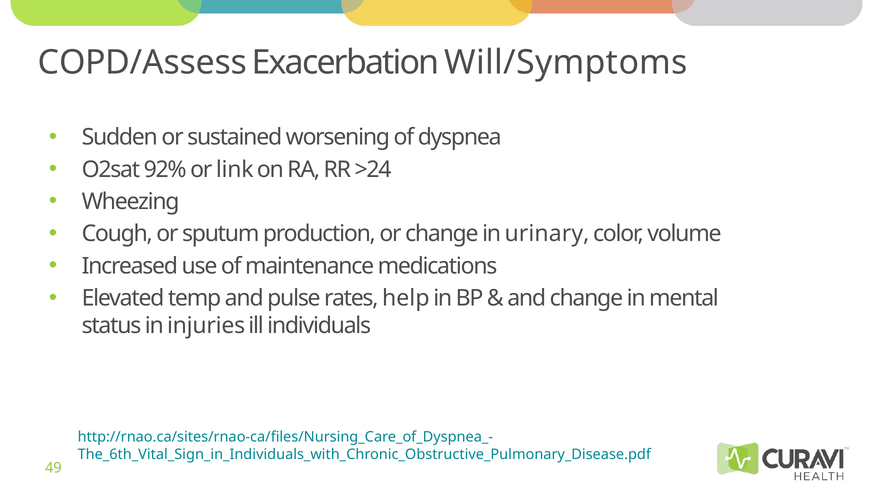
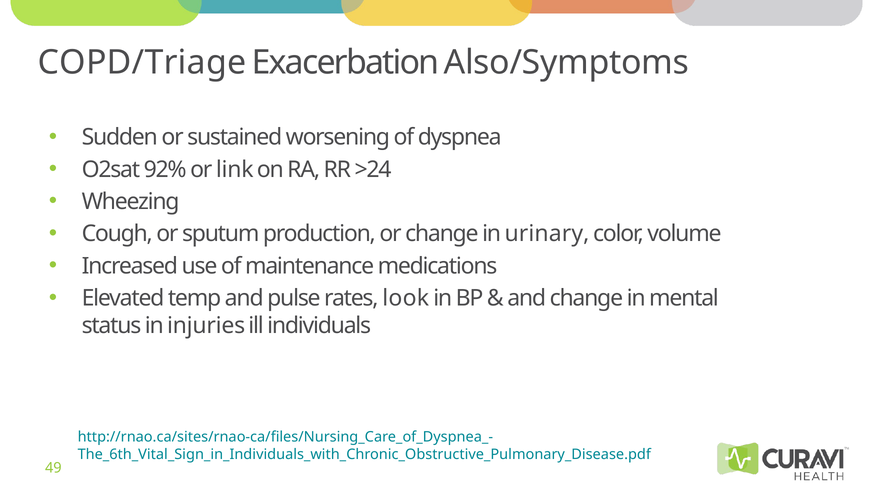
COPD/Assess: COPD/Assess -> COPD/Triage (142, 63)
Will/Symptoms: Will/Symptoms -> Also/Symptoms (566, 63)
help: help -> look (406, 298)
